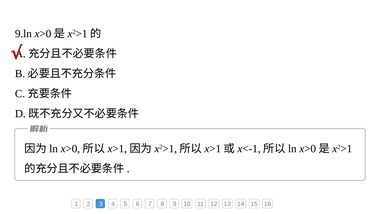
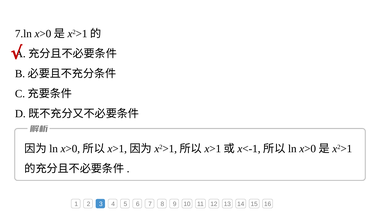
9.ln: 9.ln -> 7.ln (23, 34)
